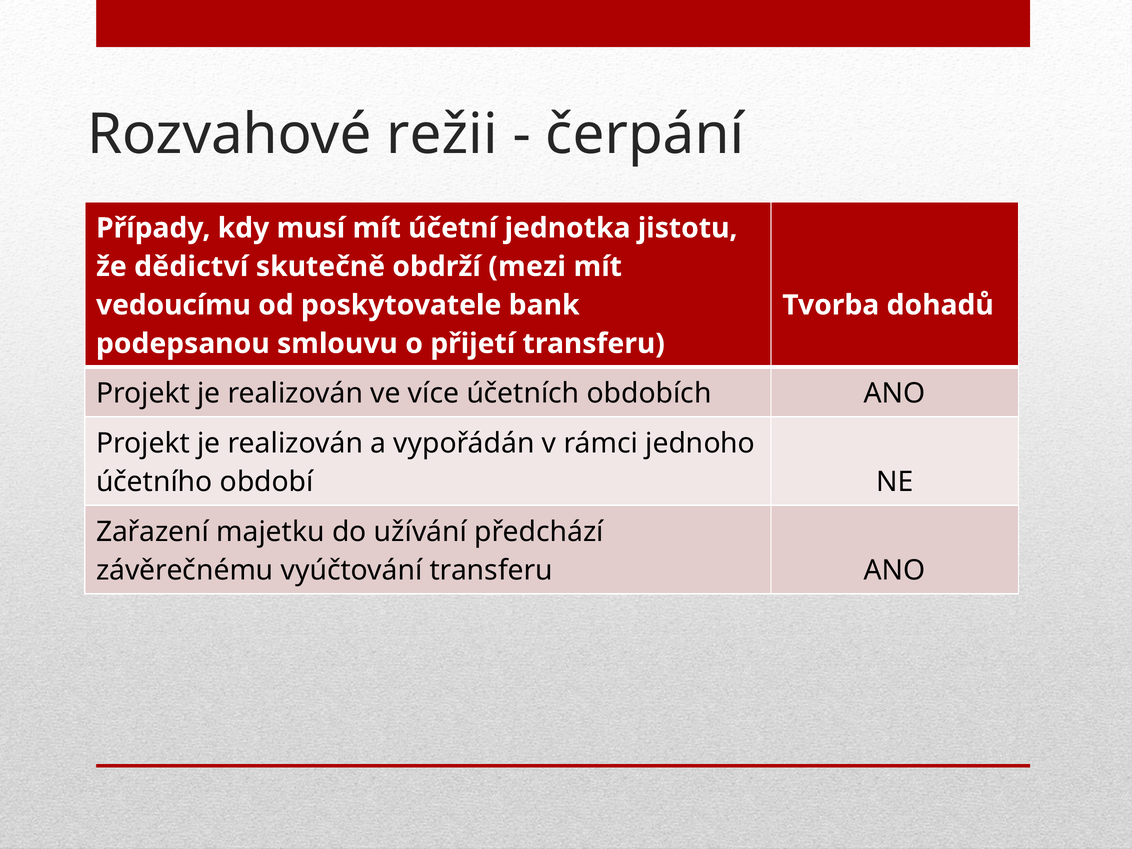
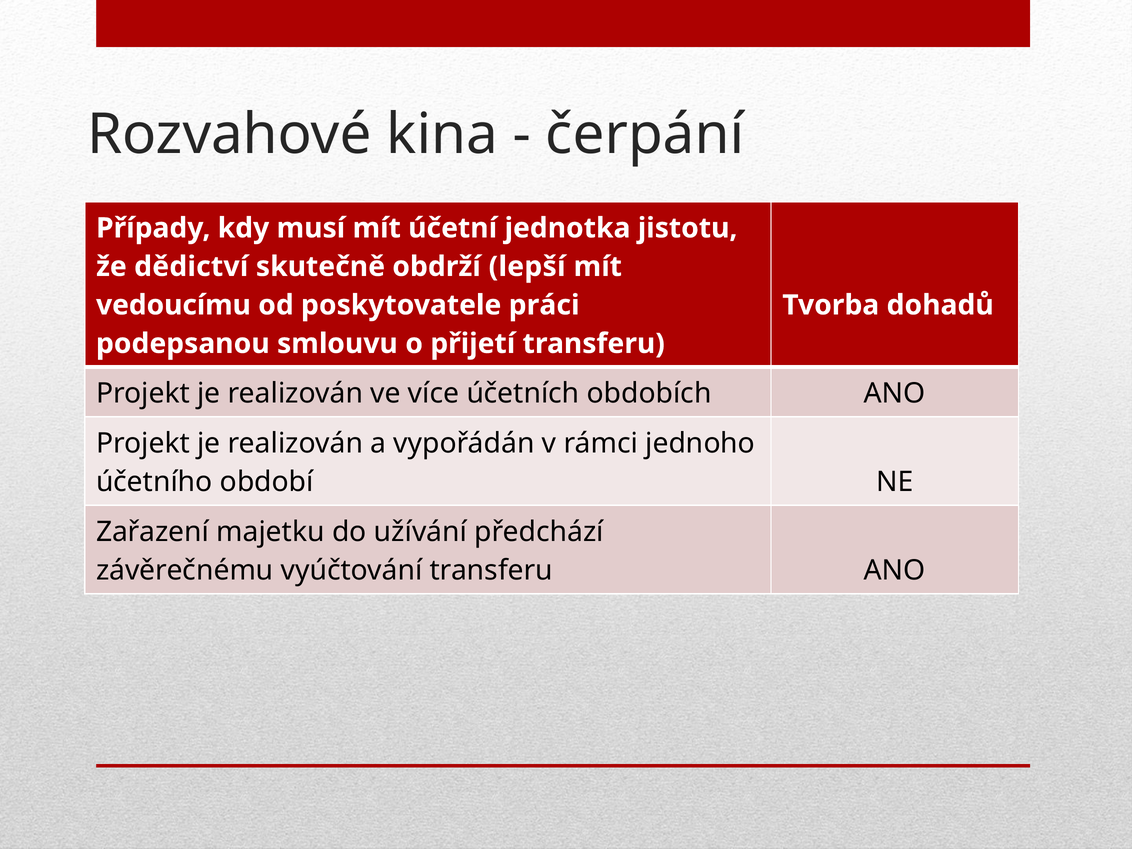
režii: režii -> kina (442, 135)
mezi: mezi -> lepší (527, 267)
bank: bank -> práci (544, 305)
